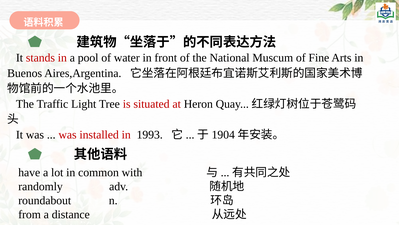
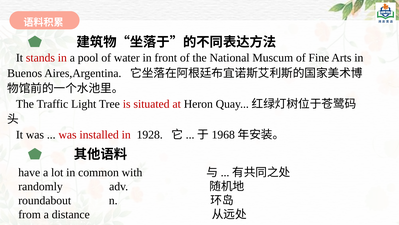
1993: 1993 -> 1928 (150, 134)
1904: 1904 -> 1968 (223, 134)
